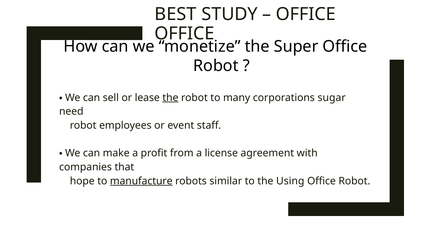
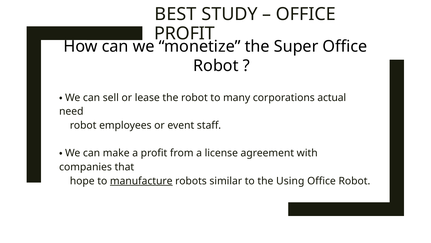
OFFICE: OFFICE -> PROFIT (185, 33)
the underline: present -> none (170, 97)
sugar: sugar -> actual (332, 97)
